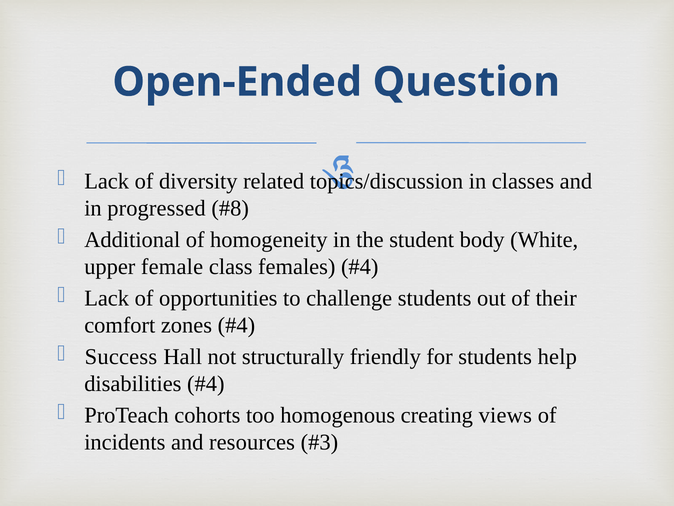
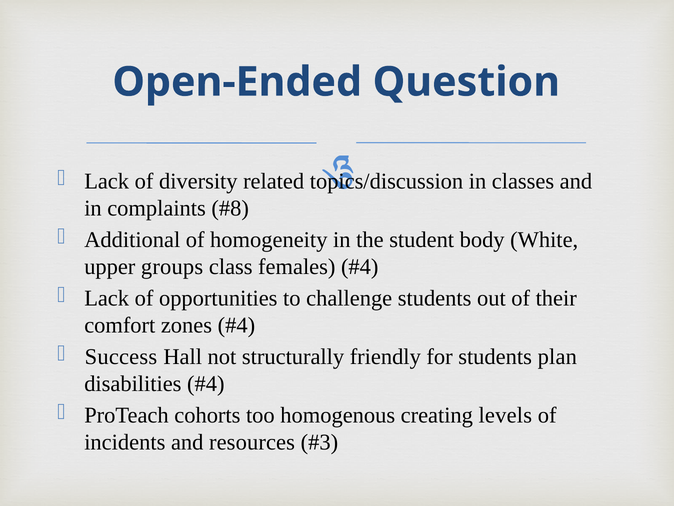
progressed: progressed -> complaints (157, 208)
female: female -> groups (172, 267)
help: help -> plan (557, 357)
views: views -> levels (505, 415)
